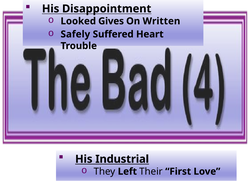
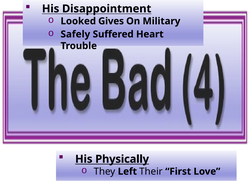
Written: Written -> Military (161, 21)
Industrial: Industrial -> Physically (122, 159)
